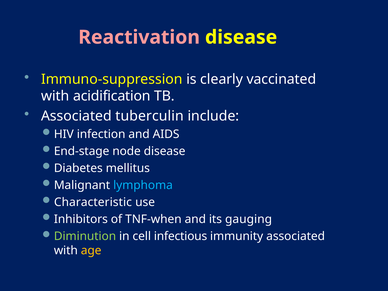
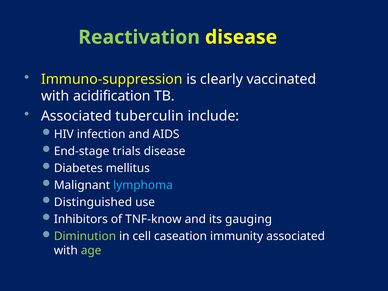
Reactivation colour: pink -> light green (139, 37)
node: node -> trials (126, 151)
Characteristic: Characteristic -> Distinguished (93, 202)
TNF-when: TNF-when -> TNF-know (153, 219)
infectious: infectious -> caseation (181, 236)
age colour: yellow -> light green (91, 251)
